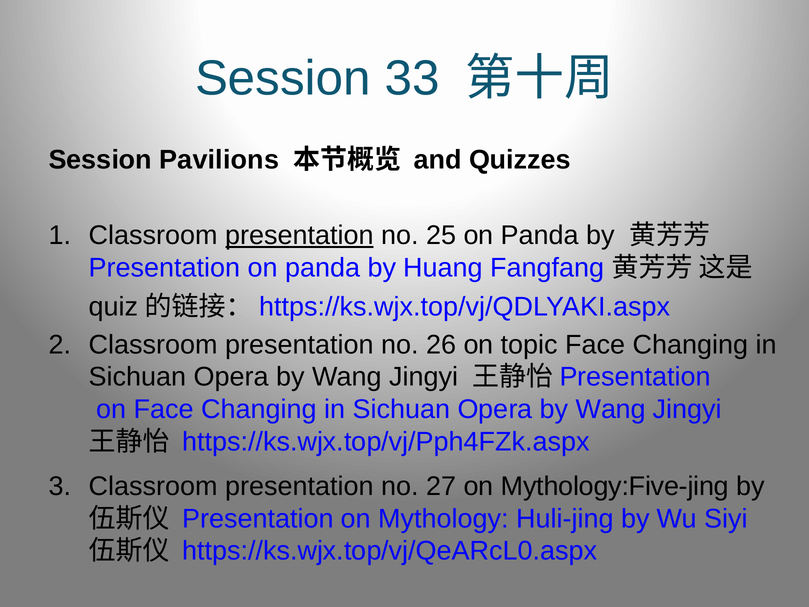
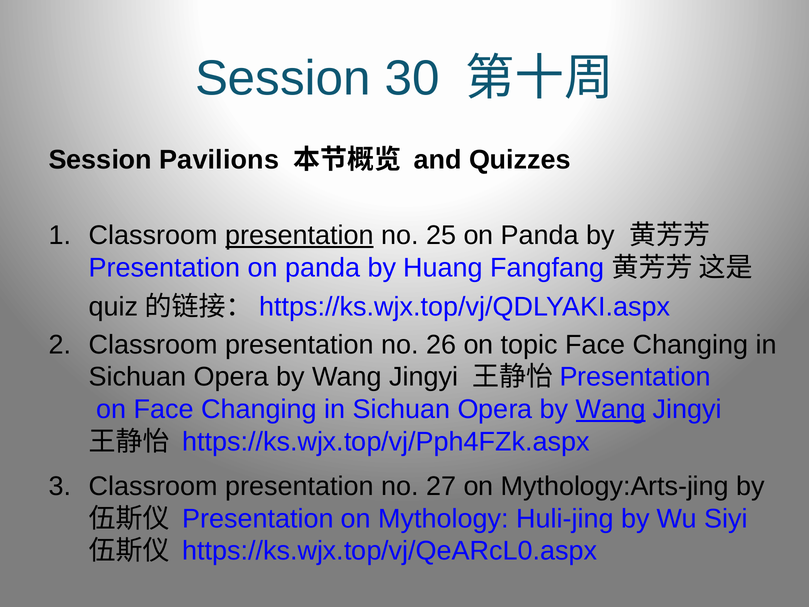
33: 33 -> 30 (412, 78)
Wang underline: none -> present (611, 409)
Mythology:Five-jing: Mythology:Five-jing -> Mythology:Arts-jing (615, 486)
